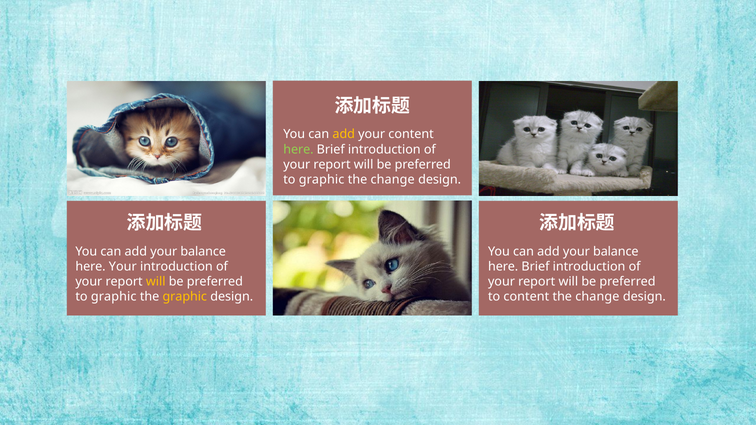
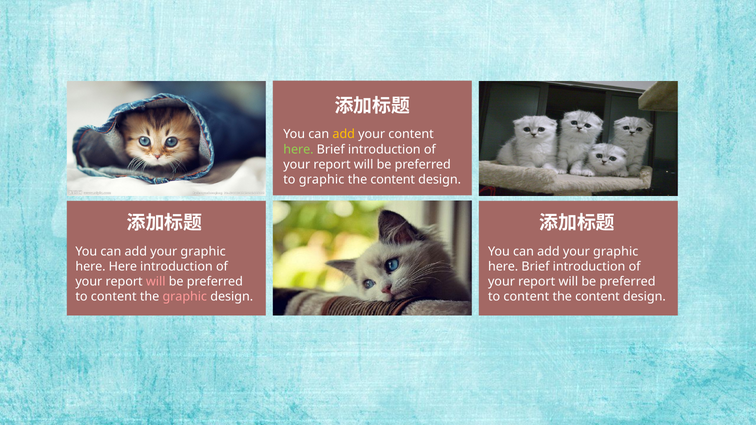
change: change -> content (393, 180)
balance: balance -> graphic (203, 252)
balance: balance -> graphic (616, 252)
here Your: Your -> Here (123, 267)
will colour: yellow -> pink (156, 282)
graphic: graphic -> content (114, 297)
graphic colour: yellow -> pink (185, 297)
change: change -> content (597, 297)
